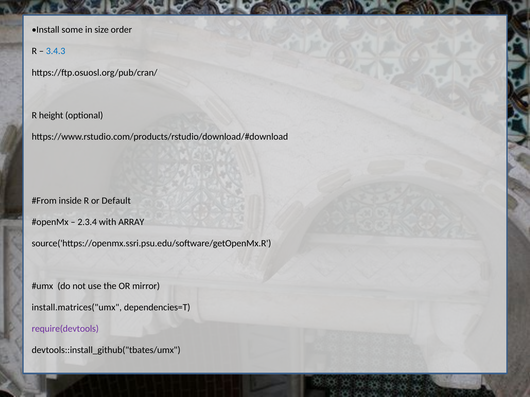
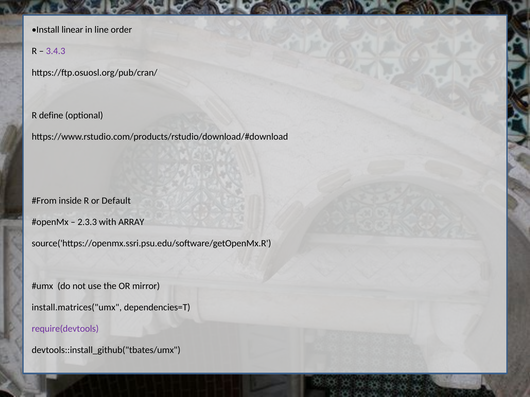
some: some -> linear (72, 30)
size: size -> line (102, 30)
3.4.3 colour: blue -> purple (56, 51)
height: height -> define (51, 115)
2.3.4: 2.3.4 -> 2.3.3 (87, 222)
